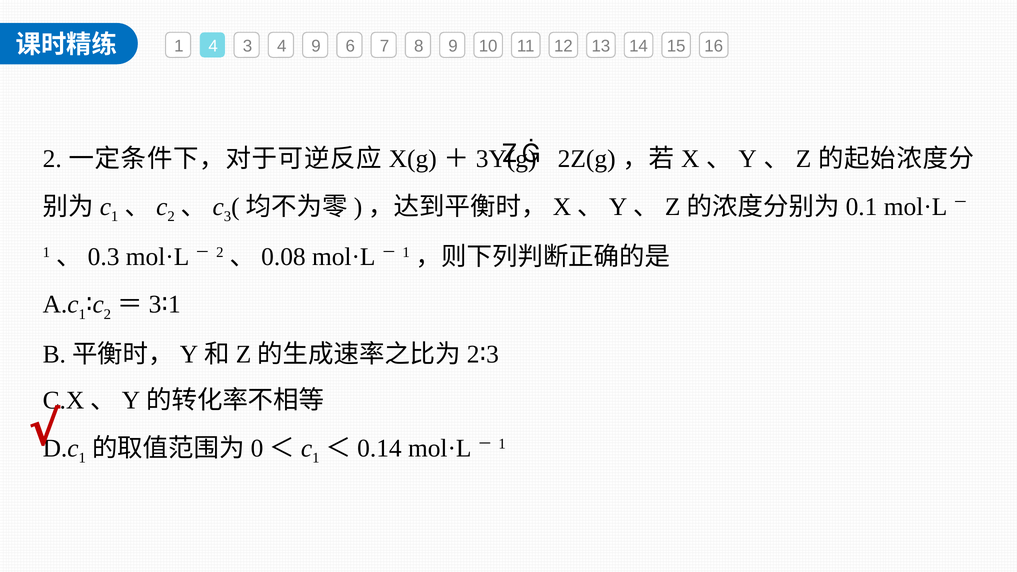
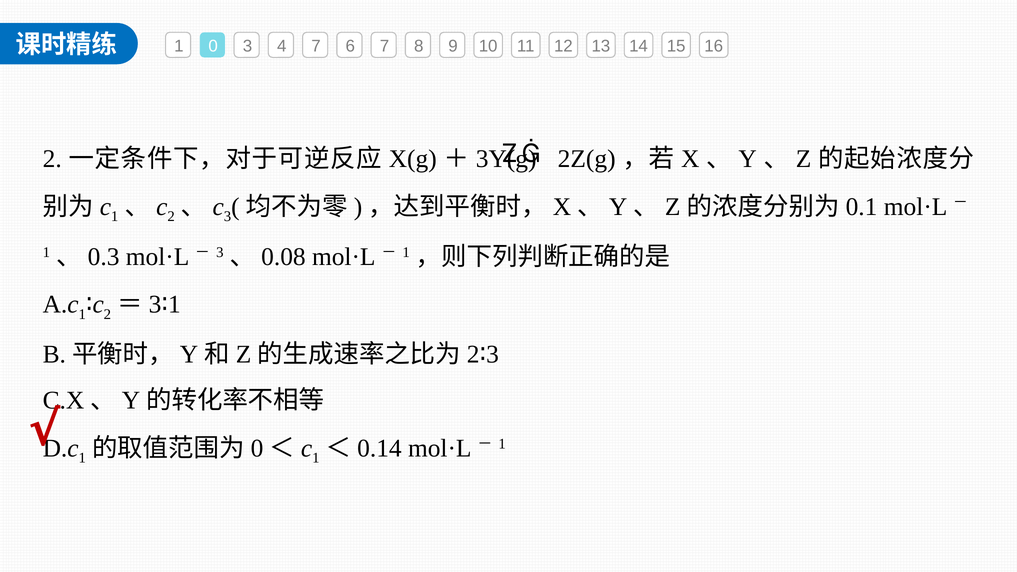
1 4: 4 -> 0 (213, 46)
4 9: 9 -> 7 (316, 46)
2: 2 -> 3 (220, 253)
